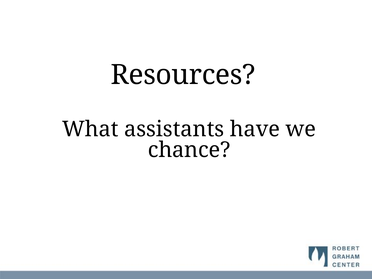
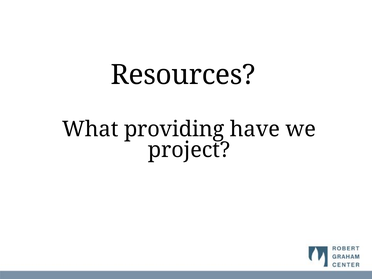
assistants: assistants -> providing (174, 129)
chance: chance -> project (189, 150)
